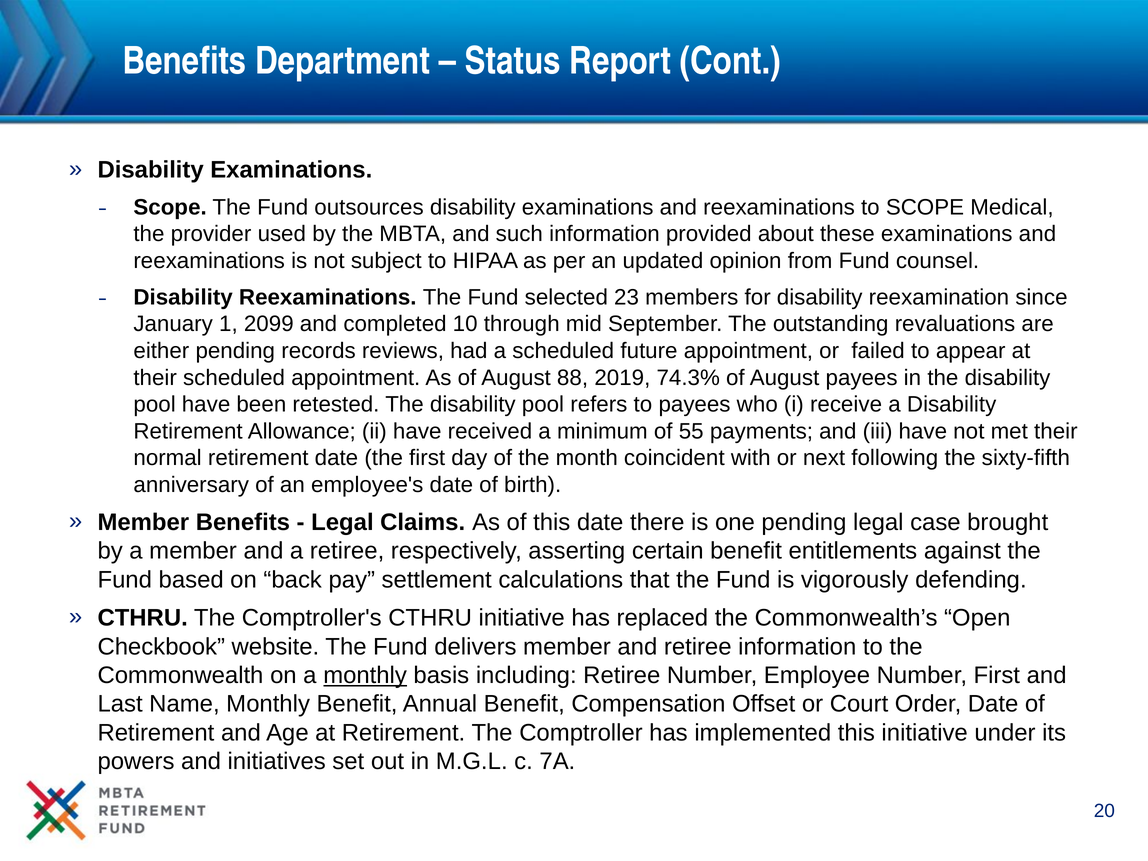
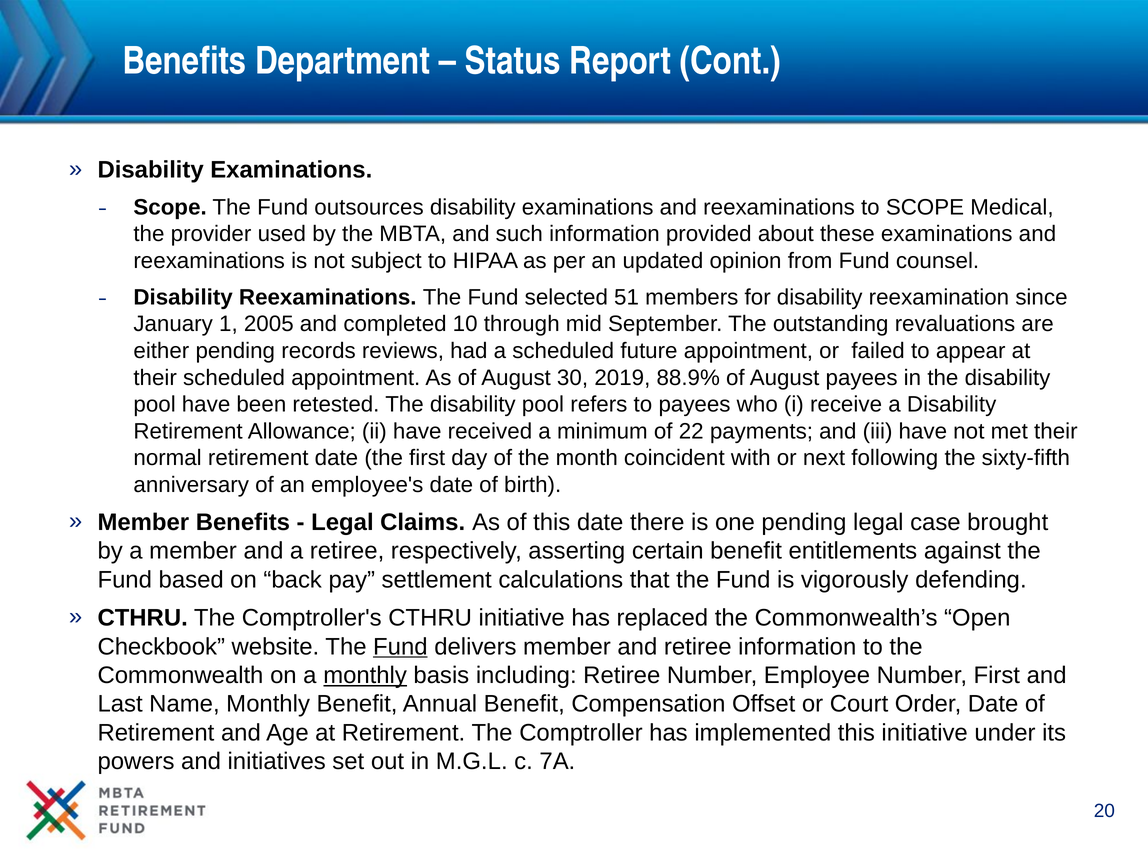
23: 23 -> 51 (627, 297)
2099: 2099 -> 2005 (269, 324)
88: 88 -> 30 (573, 378)
74.3%: 74.3% -> 88.9% (688, 378)
55: 55 -> 22 (691, 431)
Fund underline: none -> present (400, 647)
